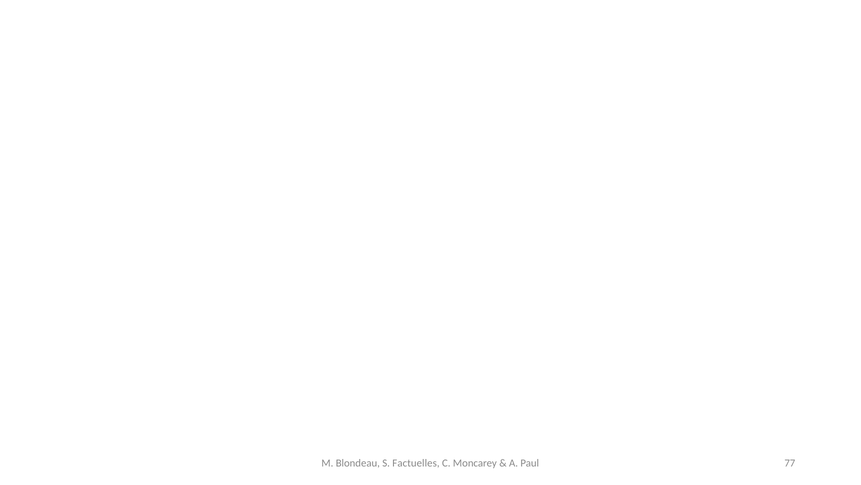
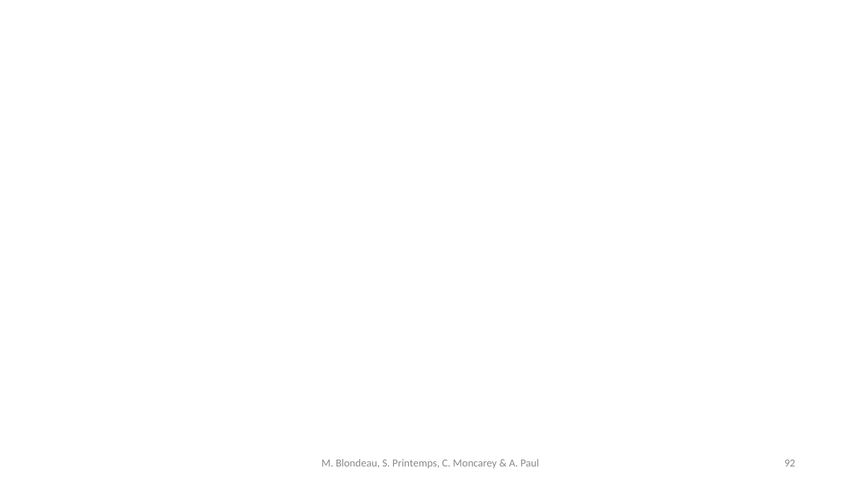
Factuelles: Factuelles -> Printemps (416, 462)
77: 77 -> 92 (790, 462)
